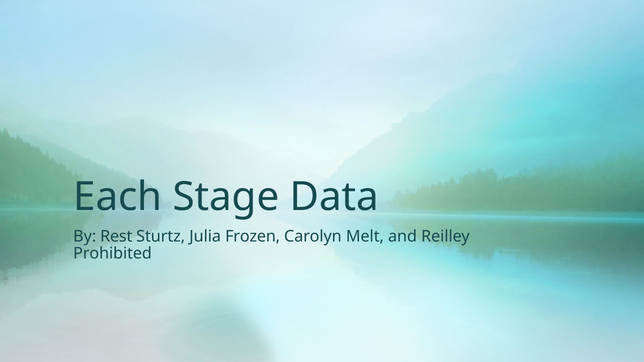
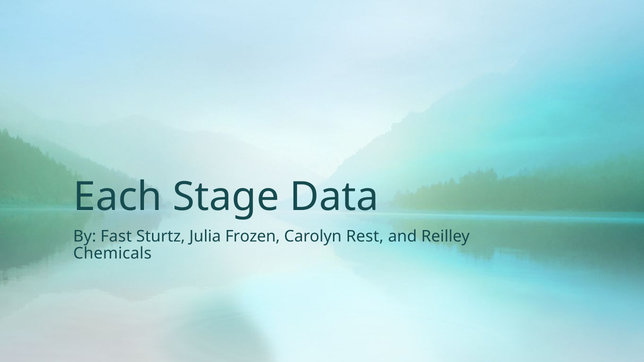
Rest: Rest -> Fast (116, 236)
Melt: Melt -> Rest (365, 236)
Prohibited: Prohibited -> Chemicals (112, 254)
